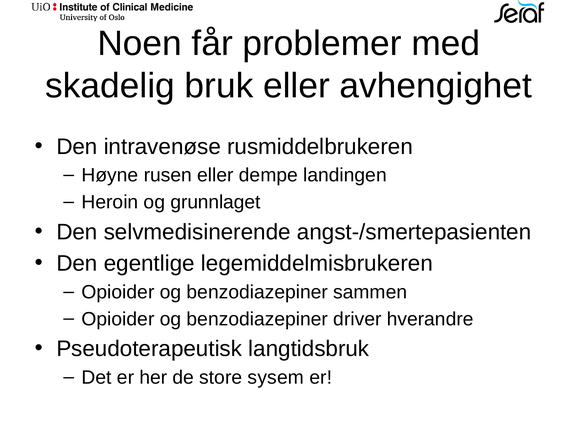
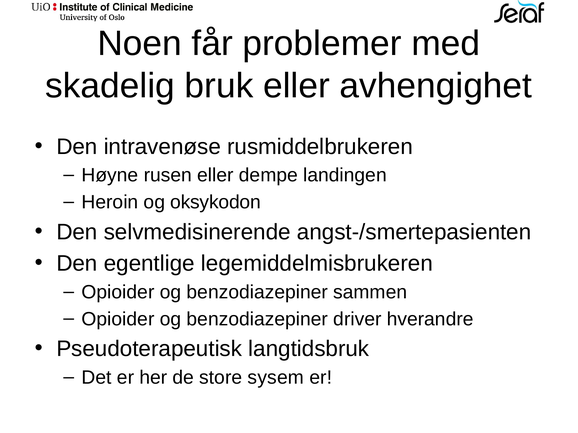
grunnlaget: grunnlaget -> oksykodon (215, 202)
